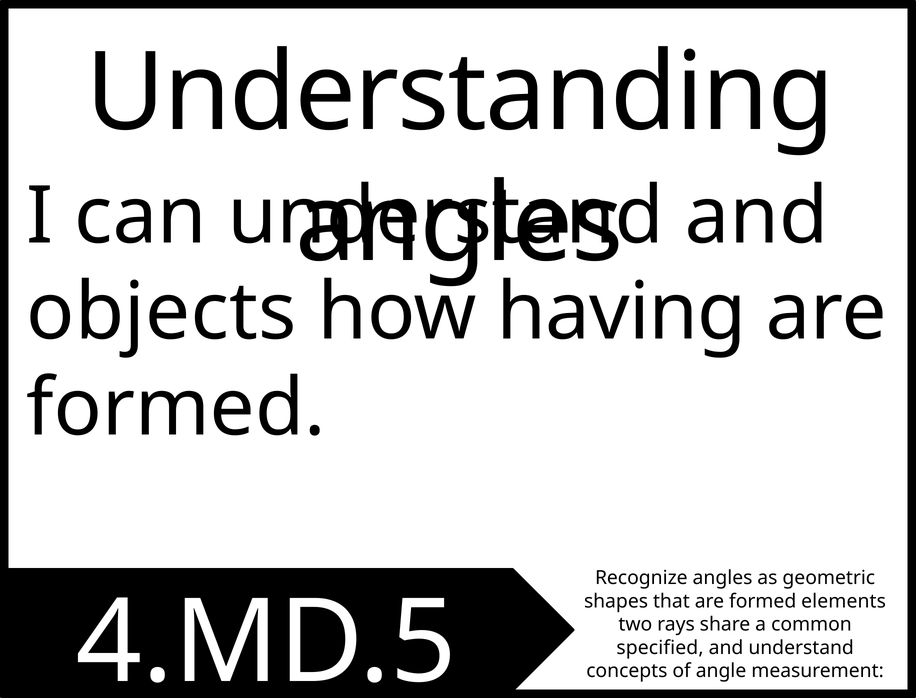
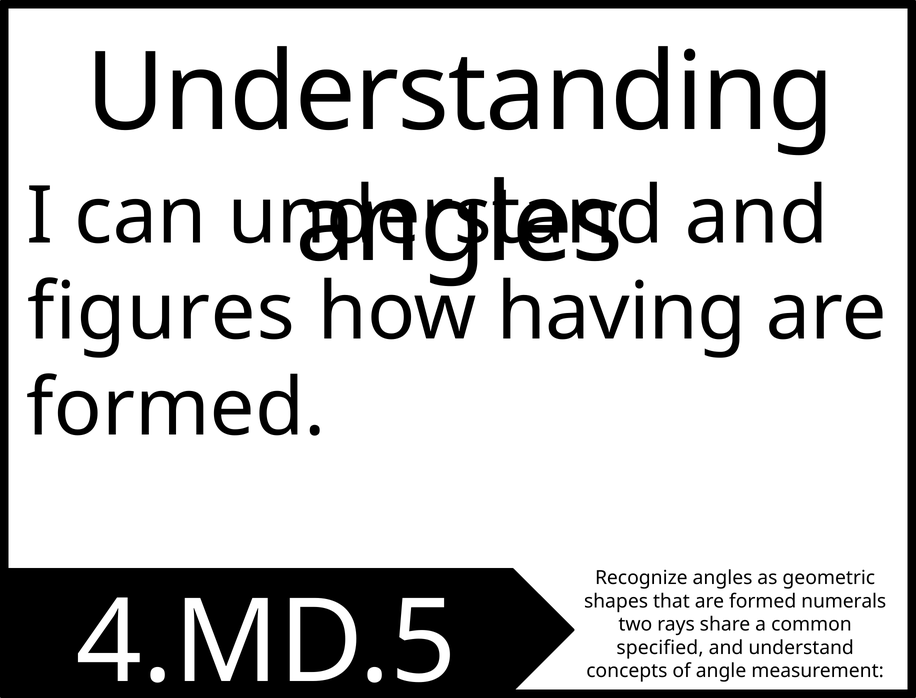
objects: objects -> figures (161, 313)
elements: elements -> numerals (844, 601)
